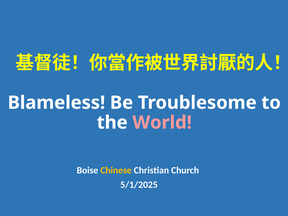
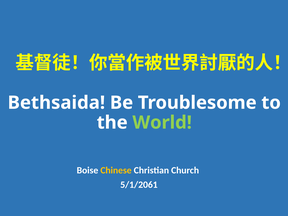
Blameless: Blameless -> Bethsaida (56, 103)
World colour: pink -> light green (162, 123)
5/1/2025: 5/1/2025 -> 5/1/2061 (139, 185)
